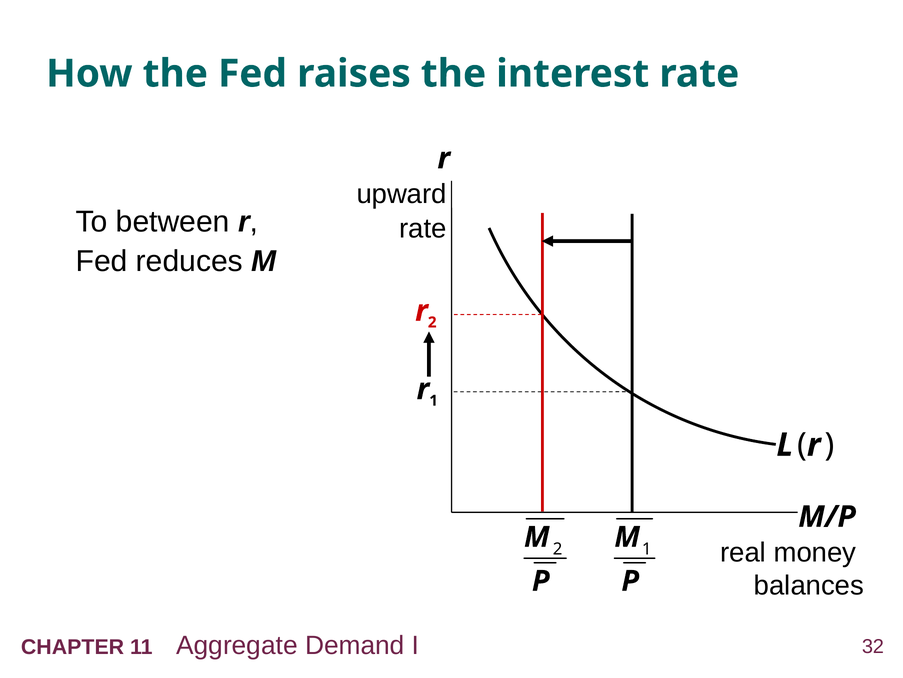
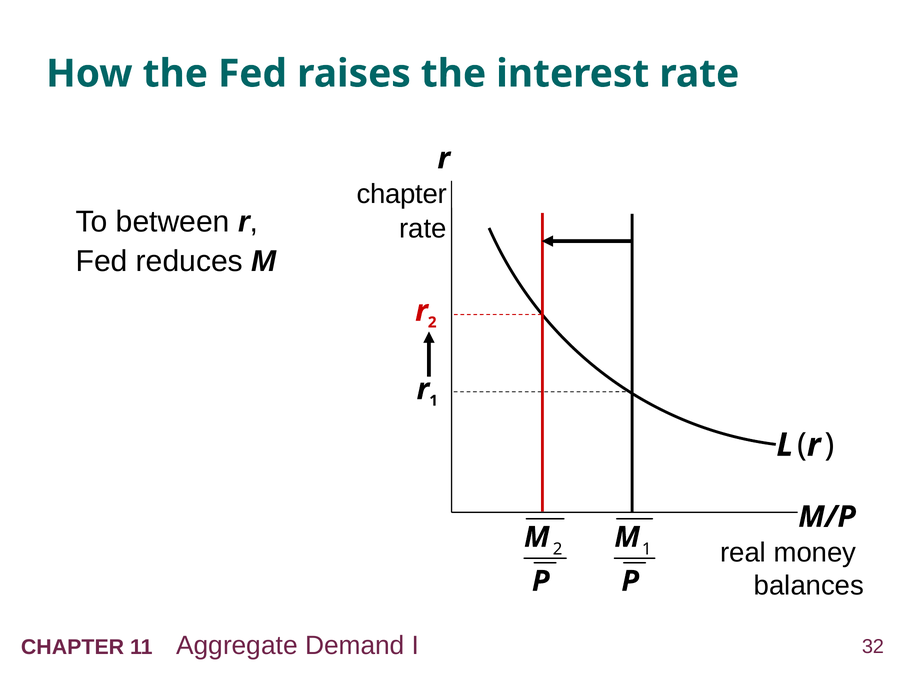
upward: upward -> chapter (402, 194)
